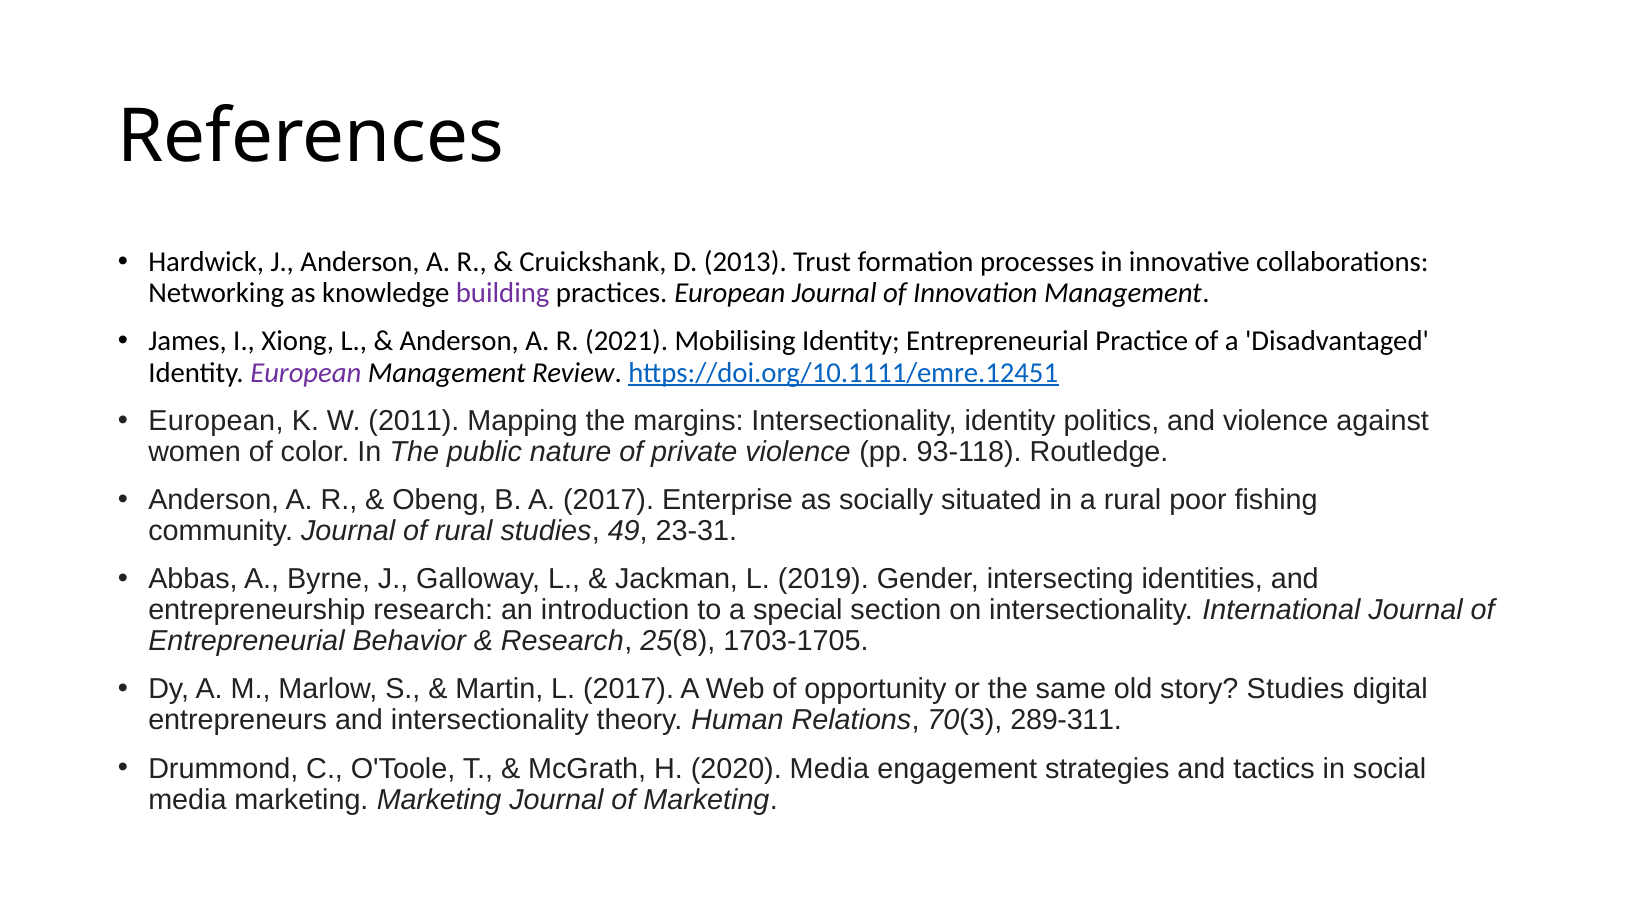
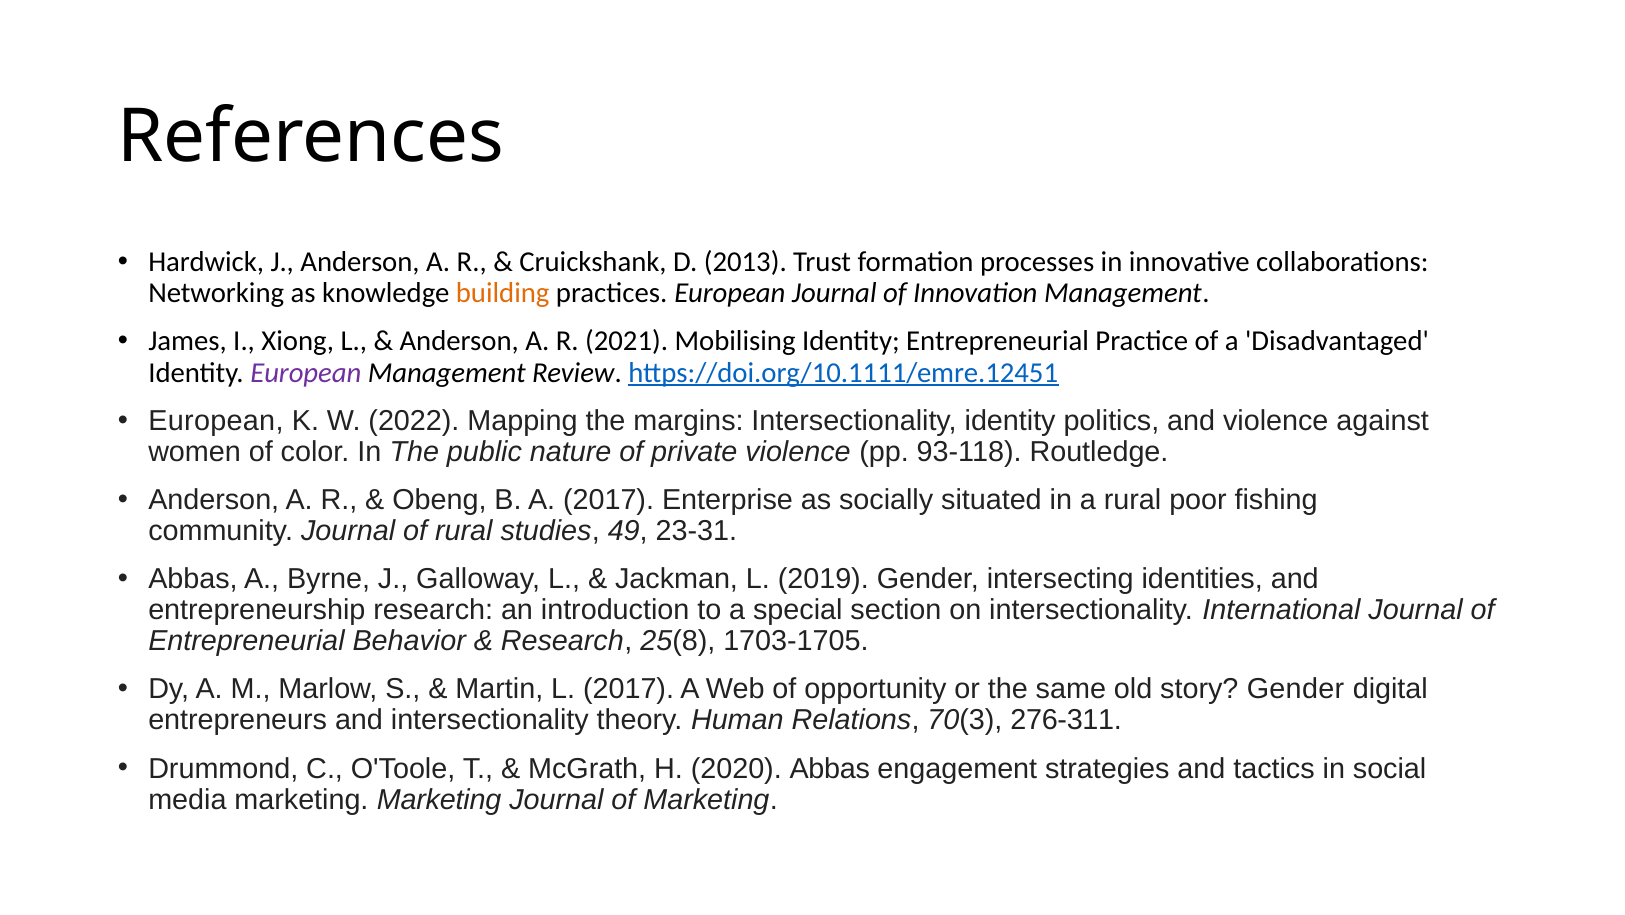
building colour: purple -> orange (503, 293)
2011: 2011 -> 2022 (414, 420)
story Studies: Studies -> Gender (1295, 689)
289-311: 289-311 -> 276-311 (1066, 720)
2020 Media: Media -> Abbas (830, 768)
